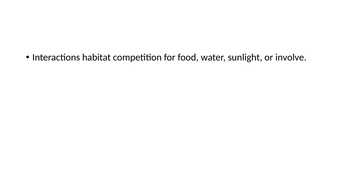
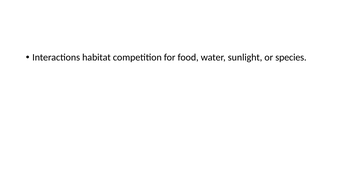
involve: involve -> species (291, 57)
